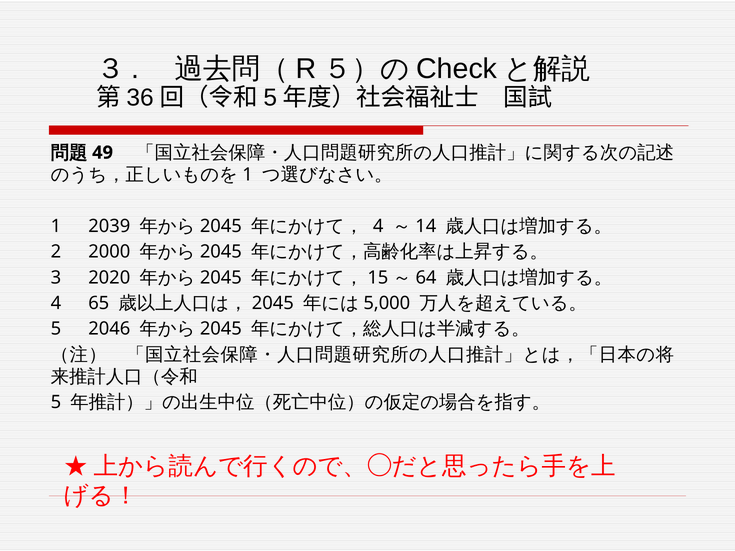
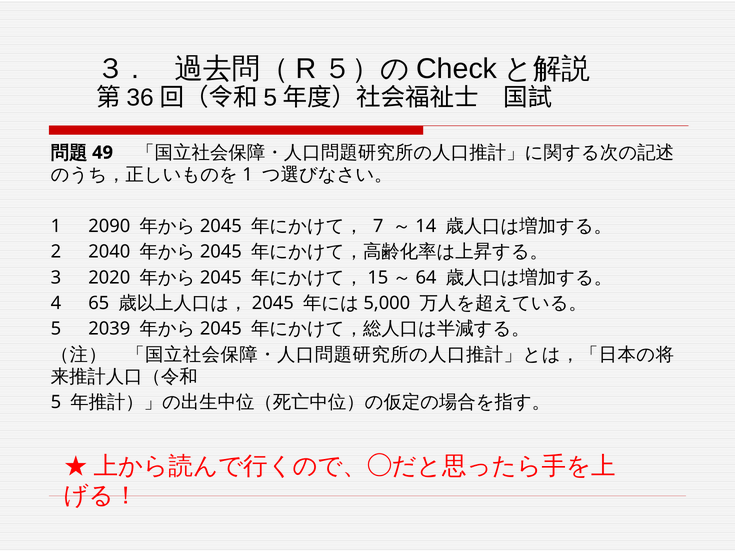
2039: 2039 -> 2090 (109, 226)
4: 4 -> 7 (378, 226)
2000: 2000 -> 2040 (109, 252)
2046: 2046 -> 2039 (109, 329)
